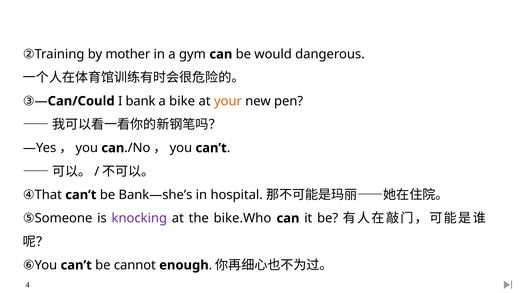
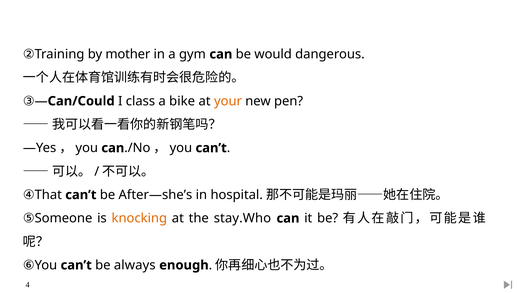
bank: bank -> class (140, 101)
Bank—she’s: Bank—she’s -> After—she’s (155, 195)
knocking colour: purple -> orange (139, 218)
bike.Who: bike.Who -> stay.Who (242, 218)
cannot: cannot -> always (135, 265)
